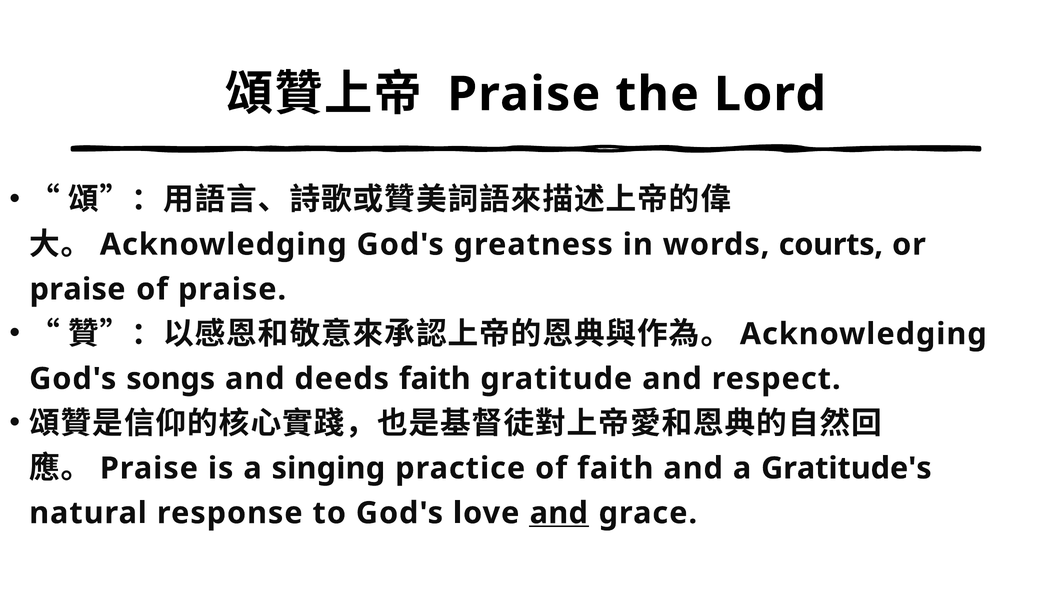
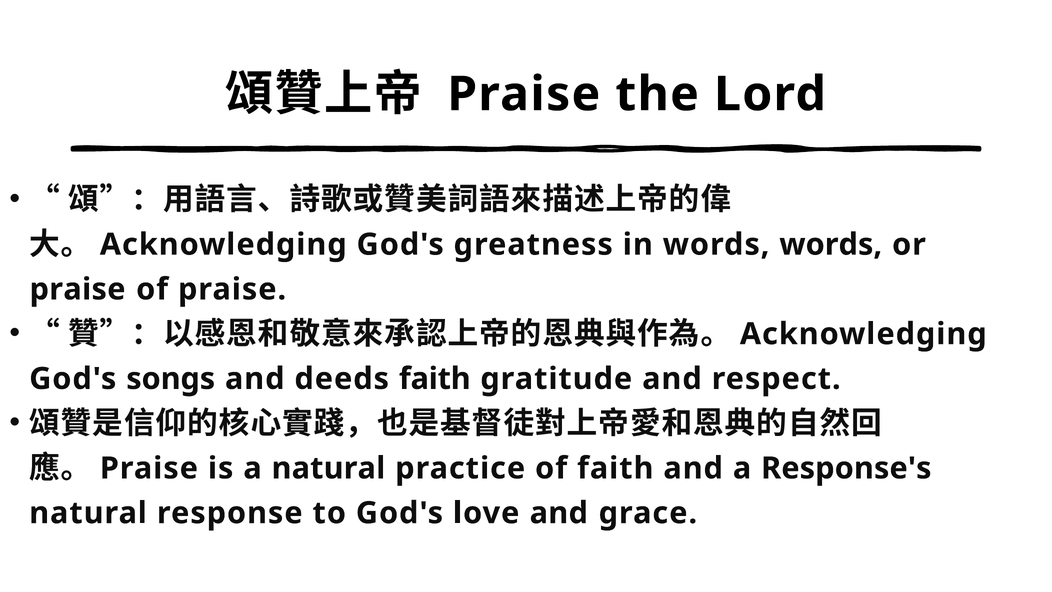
words courts: courts -> words (831, 244)
a singing: singing -> natural (328, 468)
Gratitude's: Gratitude's -> Response's (846, 468)
and underline: present -> none (559, 513)
